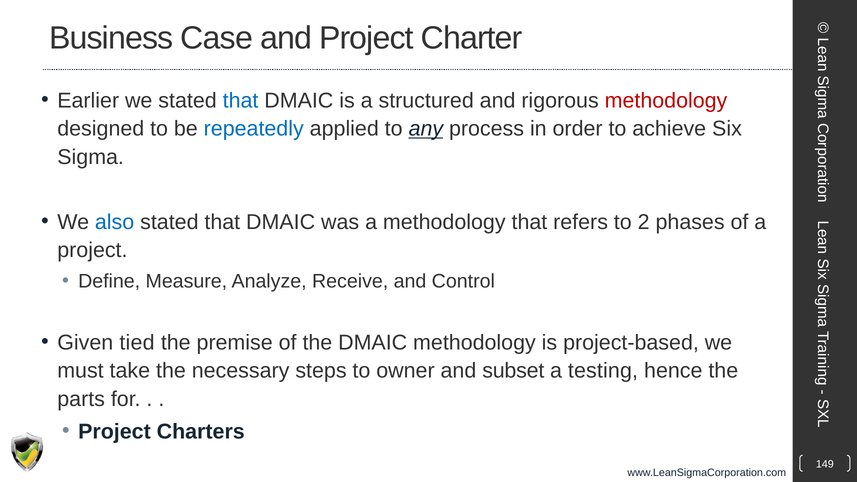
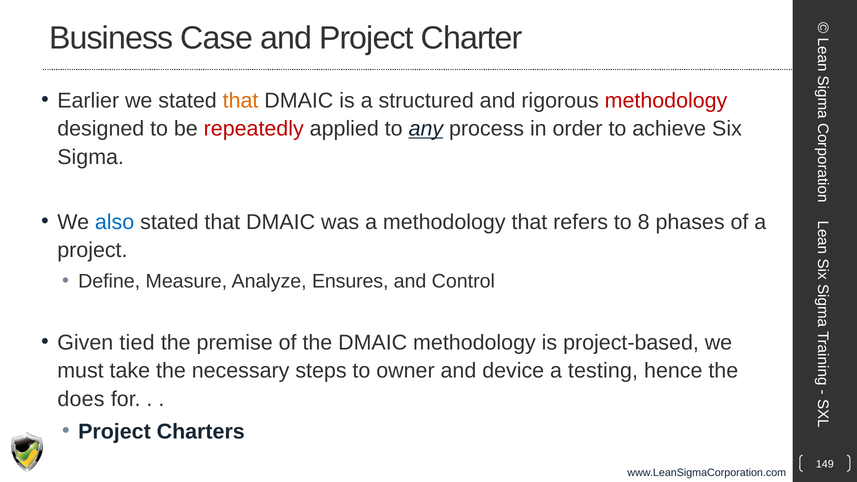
that colour: blue -> orange (241, 100)
repeatedly colour: blue -> red (254, 129)
2: 2 -> 8 (644, 222)
Receive: Receive -> Ensures (350, 281)
subset: subset -> device (513, 371)
parts: parts -> does (81, 399)
